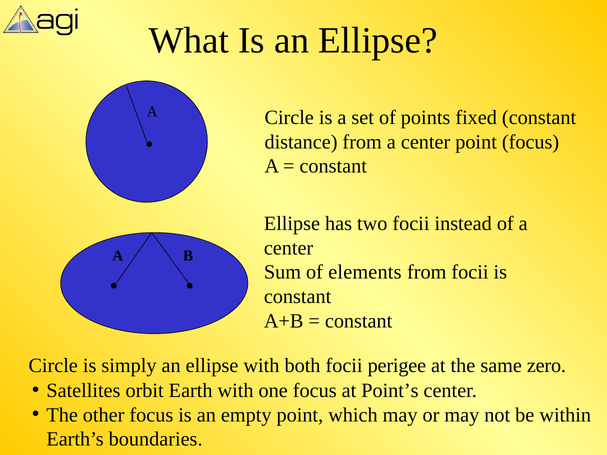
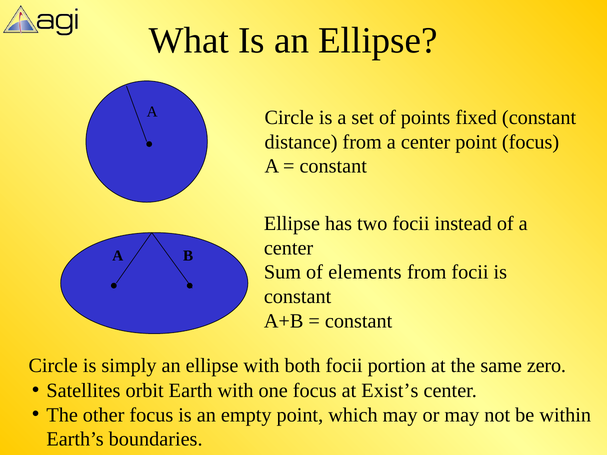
perigee: perigee -> portion (397, 366)
Point’s: Point’s -> Exist’s (390, 391)
